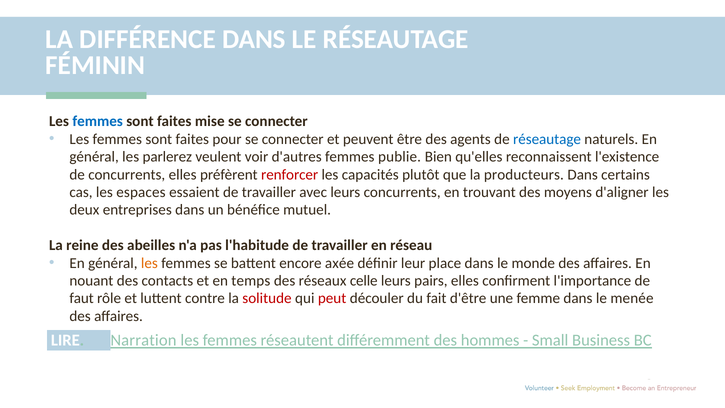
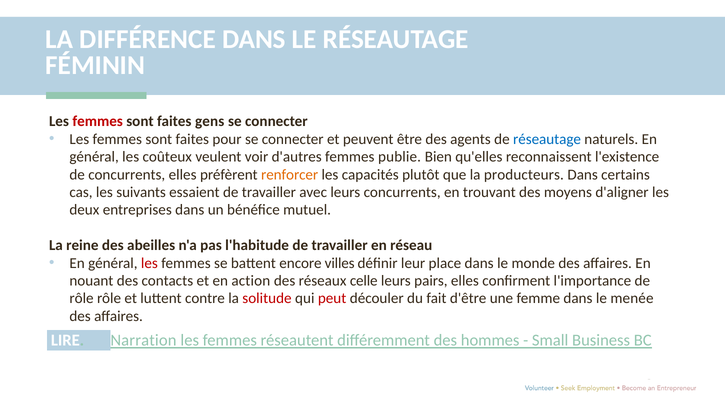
femmes colour: blue -> red (98, 121)
mise: mise -> gens (210, 121)
parlerez: parlerez -> coûteux (167, 157)
renforcer colour: red -> orange (290, 174)
espaces: espaces -> suivants (141, 192)
les colour: orange -> red (149, 263)
axée: axée -> villes (340, 263)
temps: temps -> action (251, 281)
faut: faut -> rôle (82, 298)
